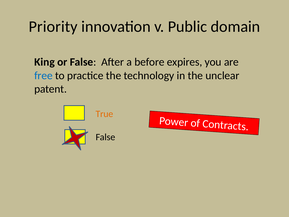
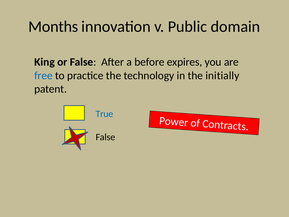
Priority: Priority -> Months (53, 27)
unclear: unclear -> initially (222, 75)
True colour: orange -> blue (104, 114)
